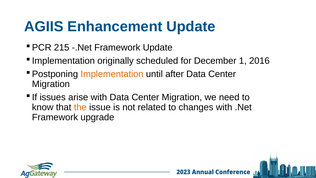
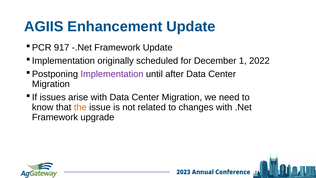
215: 215 -> 917 (62, 48)
2016: 2016 -> 2022 (259, 61)
Implementation colour: orange -> purple (112, 74)
